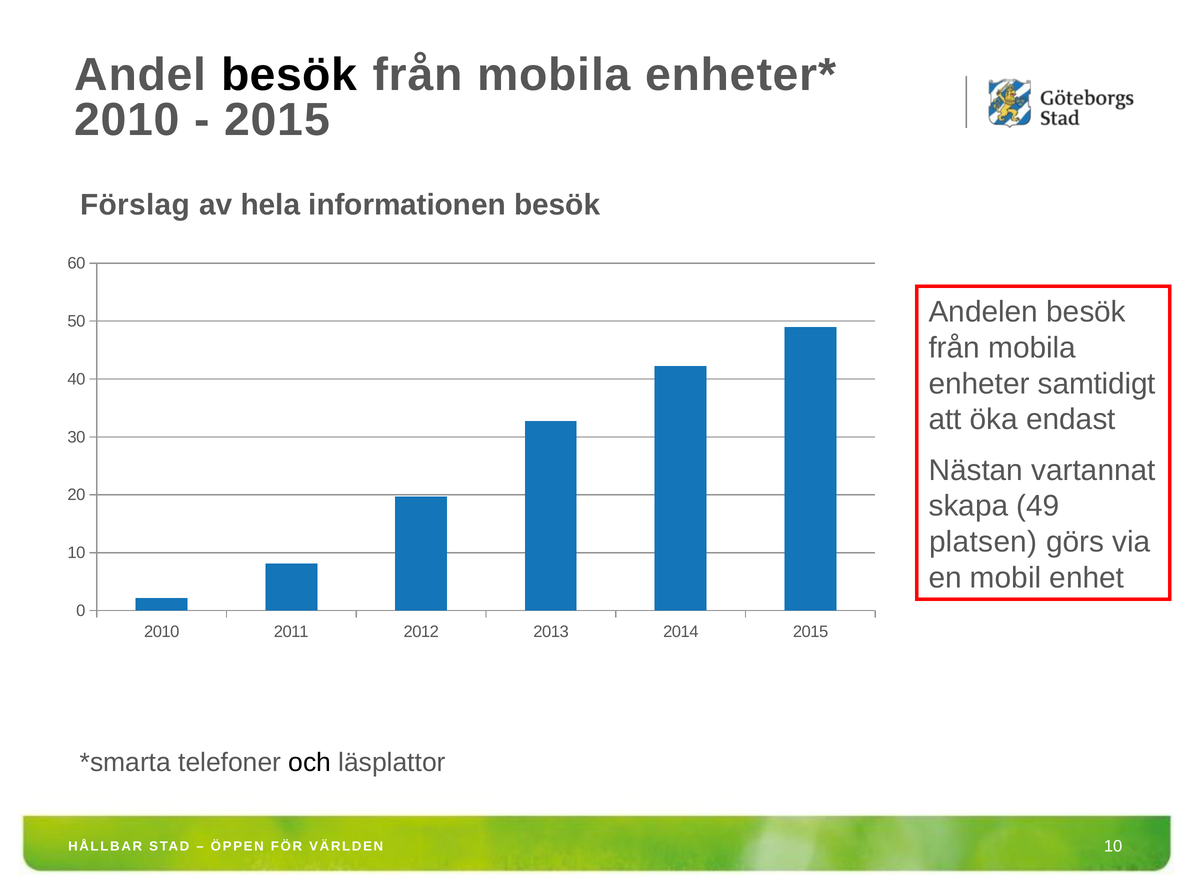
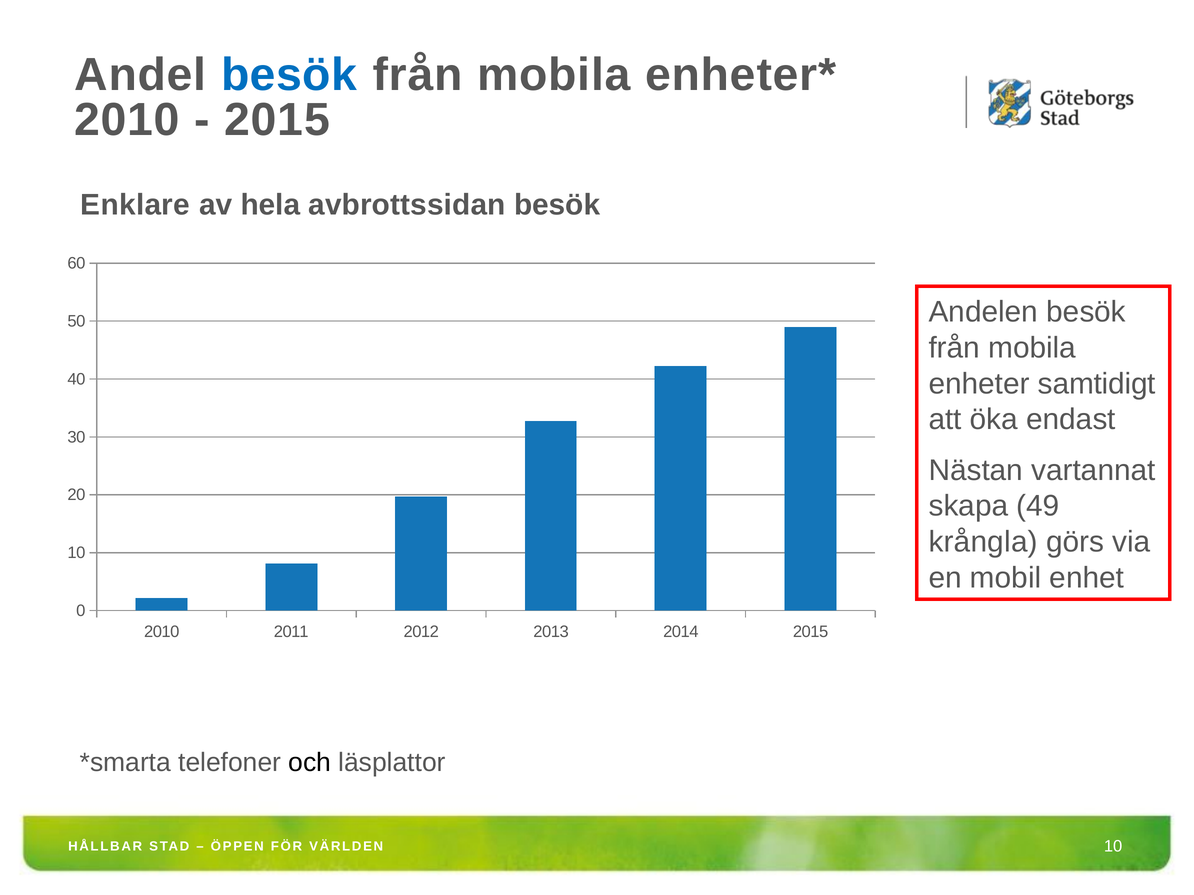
besök colour: black -> blue (289, 75)
Förslag: Förslag -> Enklare (135, 205)
informationen: informationen -> avbrottssidan (407, 205)
platsen: platsen -> krångla (983, 542)
